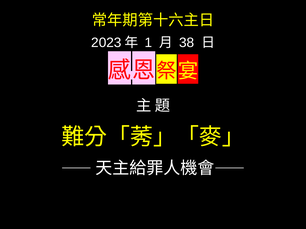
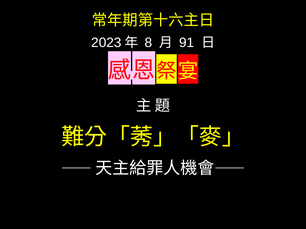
1: 1 -> 8 (148, 43)
38: 38 -> 91 (187, 43)
